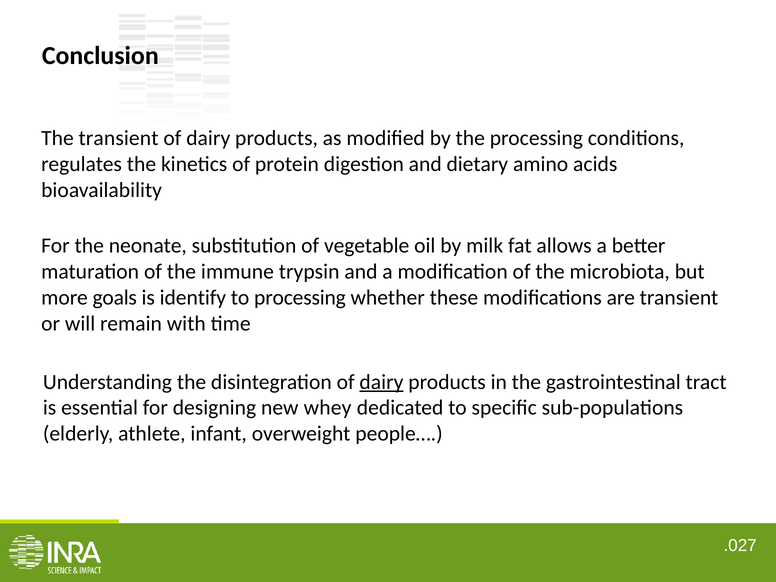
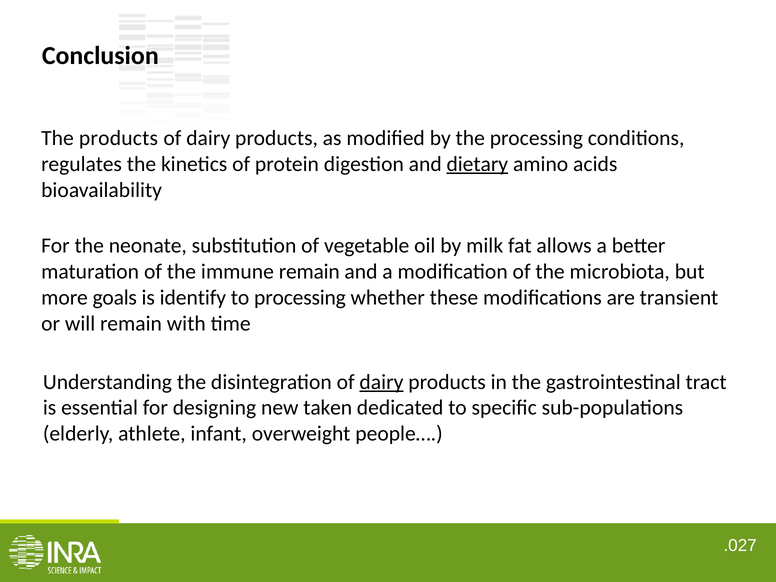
The transient: transient -> products (118, 138)
dietary underline: none -> present (477, 164)
immune trypsin: trypsin -> remain (309, 272)
whey: whey -> taken (328, 408)
